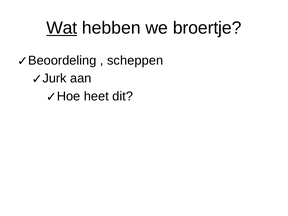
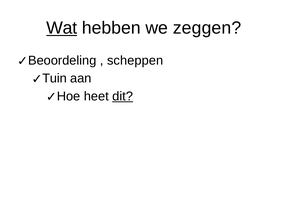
broertje: broertje -> zeggen (207, 28)
Jurk: Jurk -> Tuin (55, 78)
dit underline: none -> present (123, 96)
